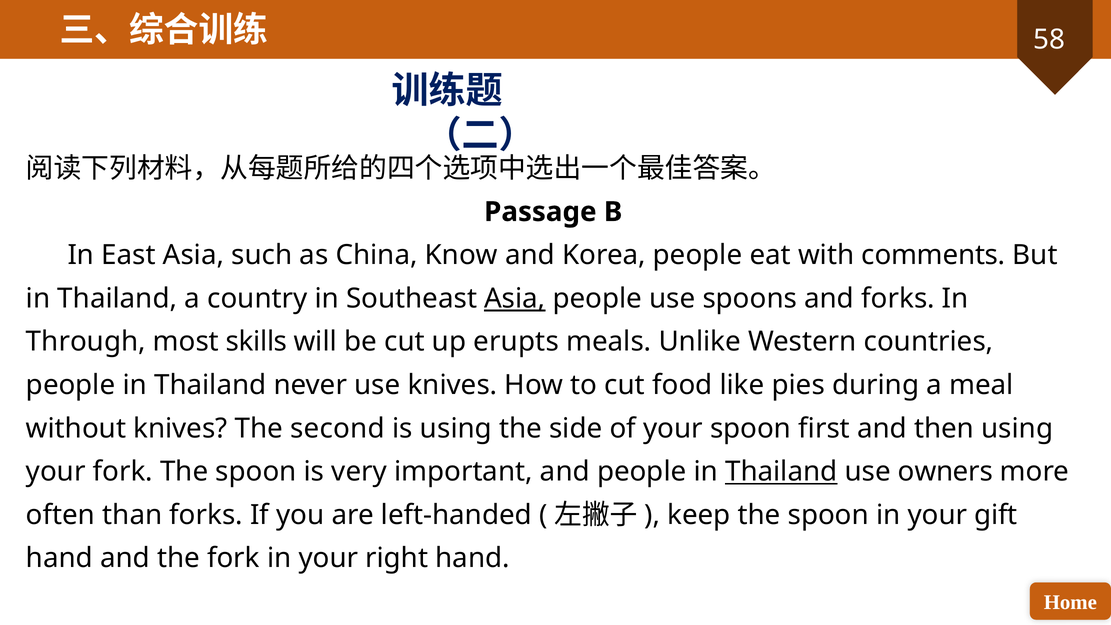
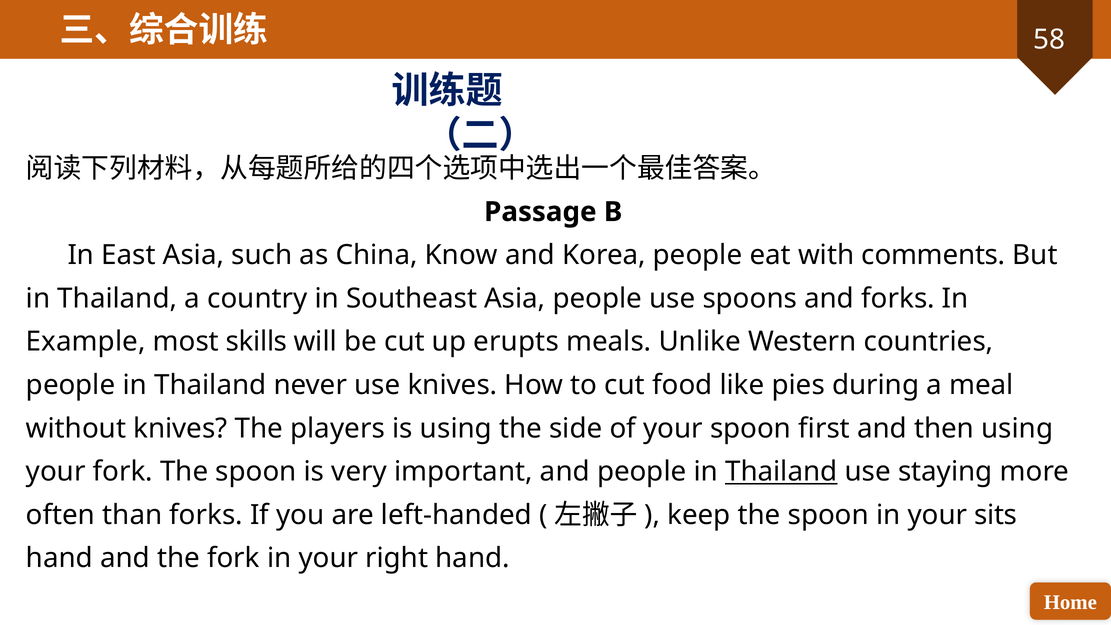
Asia underline: present -> none (515, 298)
Through: Through -> Example (86, 342)
second: second -> players (338, 428)
owners: owners -> staying (945, 472)
gift: gift -> sits (996, 515)
